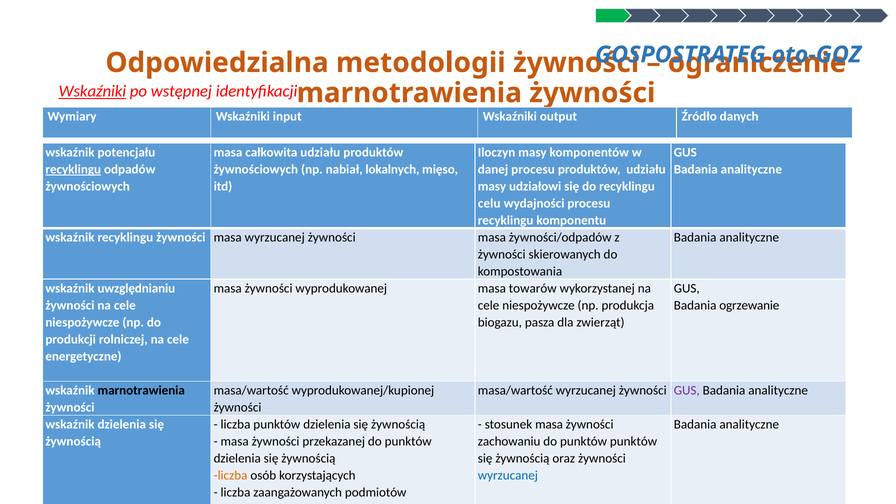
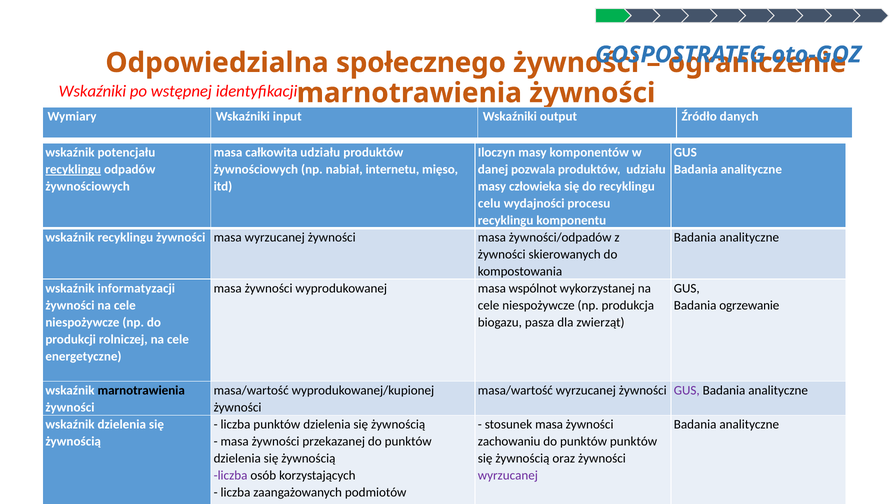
metodologii: metodologii -> społecznego (421, 63)
Wskaźniki underline: present -> none (92, 91)
lokalnych: lokalnych -> internetu (392, 169)
danej procesu: procesu -> pozwala (533, 169)
udziałowi: udziałowi -> człowieka (535, 186)
uwzględnianiu: uwzględnianiu -> informatyzacji (136, 288)
towarów: towarów -> wspólnot (533, 288)
liczba colour: orange -> purple (231, 476)
wyrzucanej colour: blue -> purple (508, 476)
